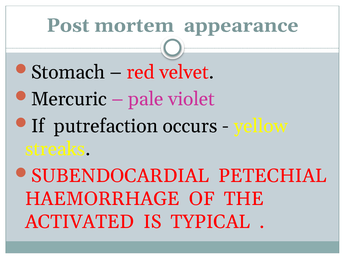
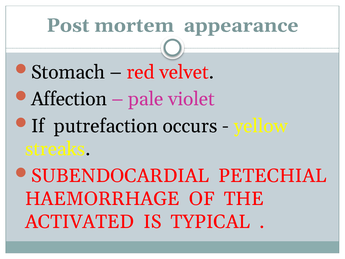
Mercuric: Mercuric -> Affection (69, 99)
